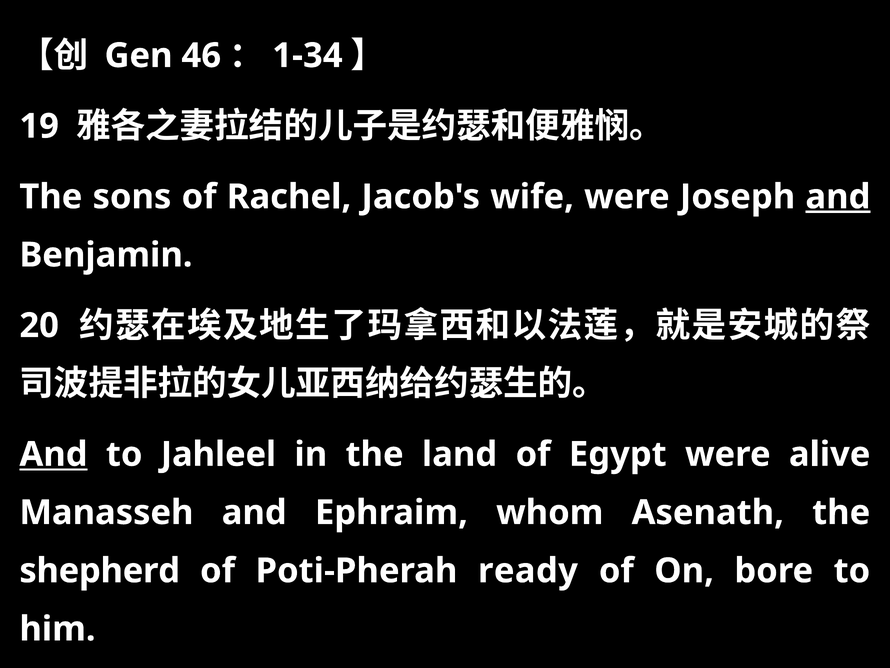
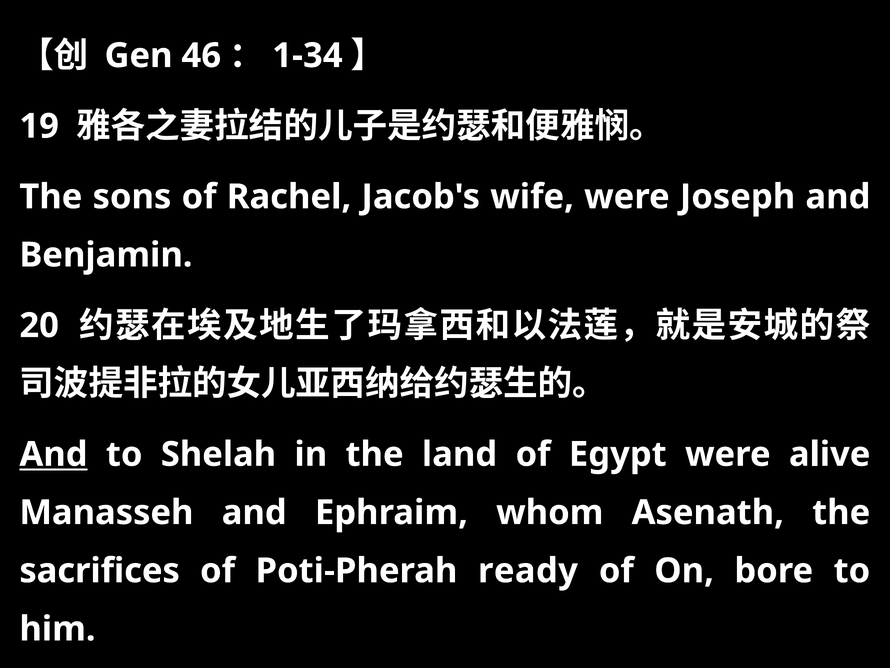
and underline: present -> none (838, 197)
Jahleel: Jahleel -> Shelah (218, 454)
shepherd: shepherd -> sacrifices (100, 570)
